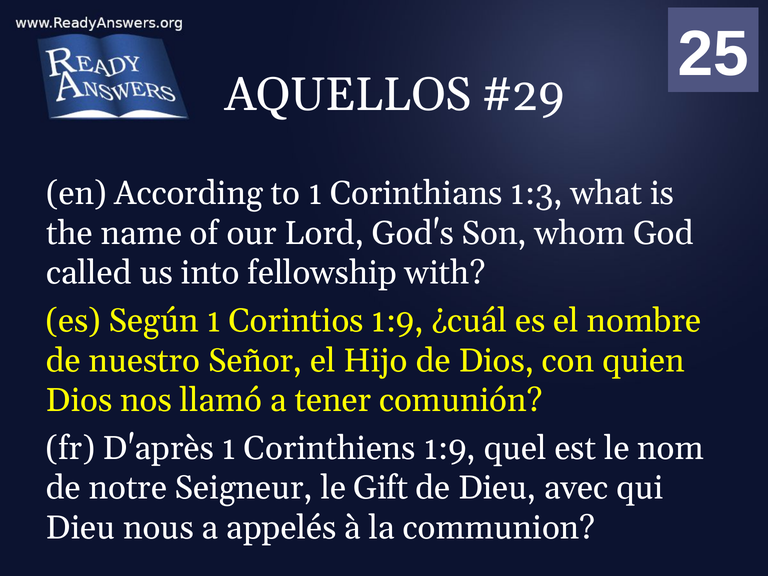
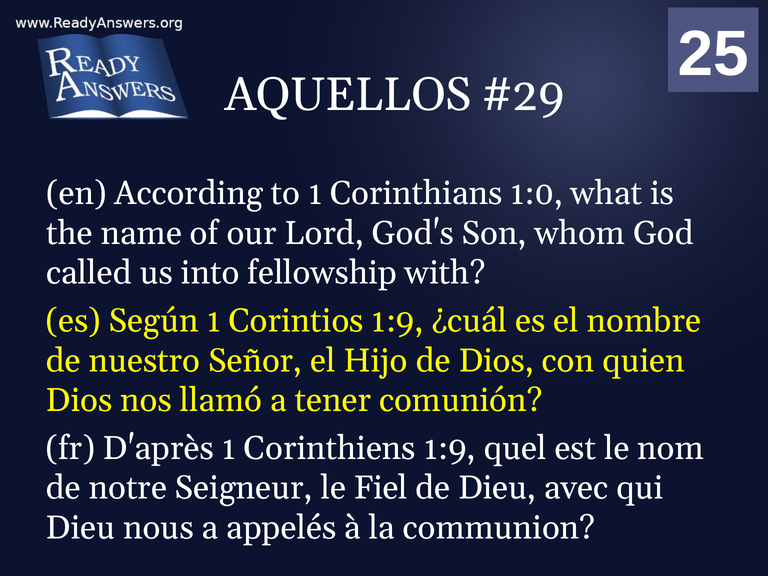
1:3: 1:3 -> 1:0 (537, 194)
Gift: Gift -> Fiel (381, 488)
